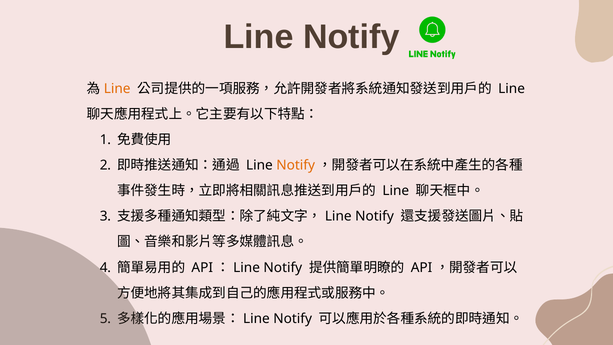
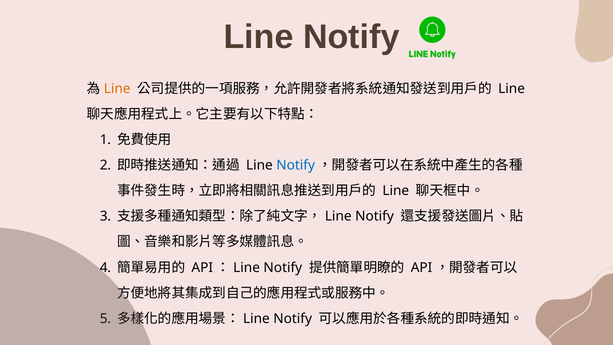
Notify colour: orange -> blue (296, 165)
